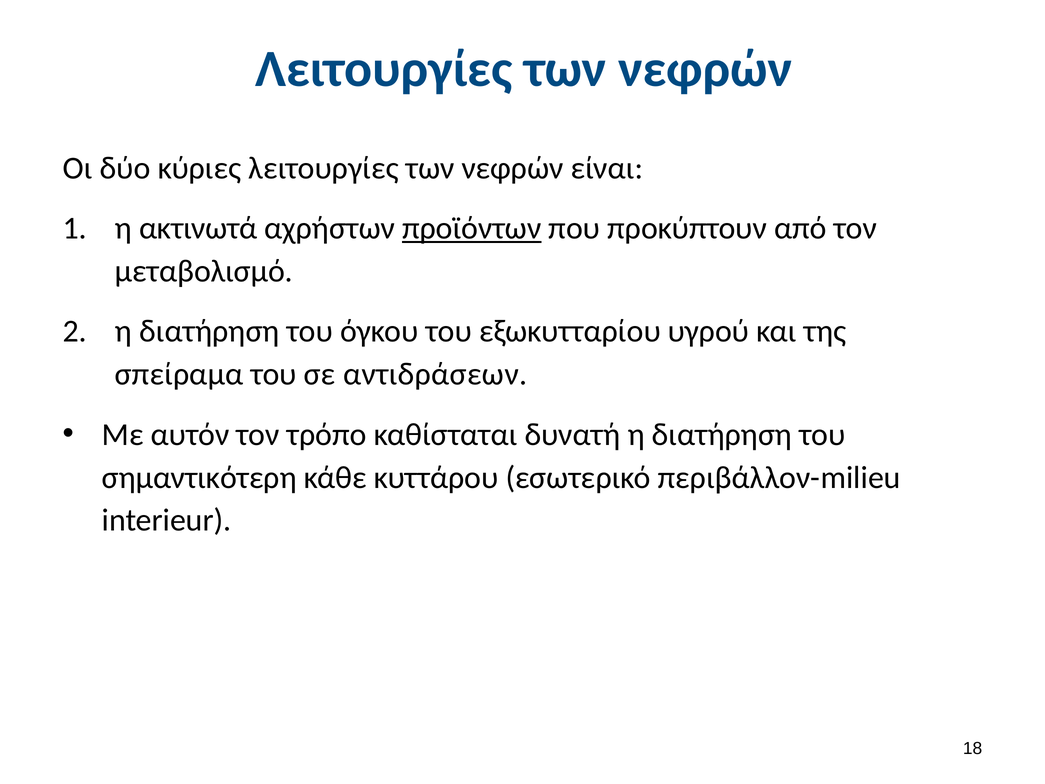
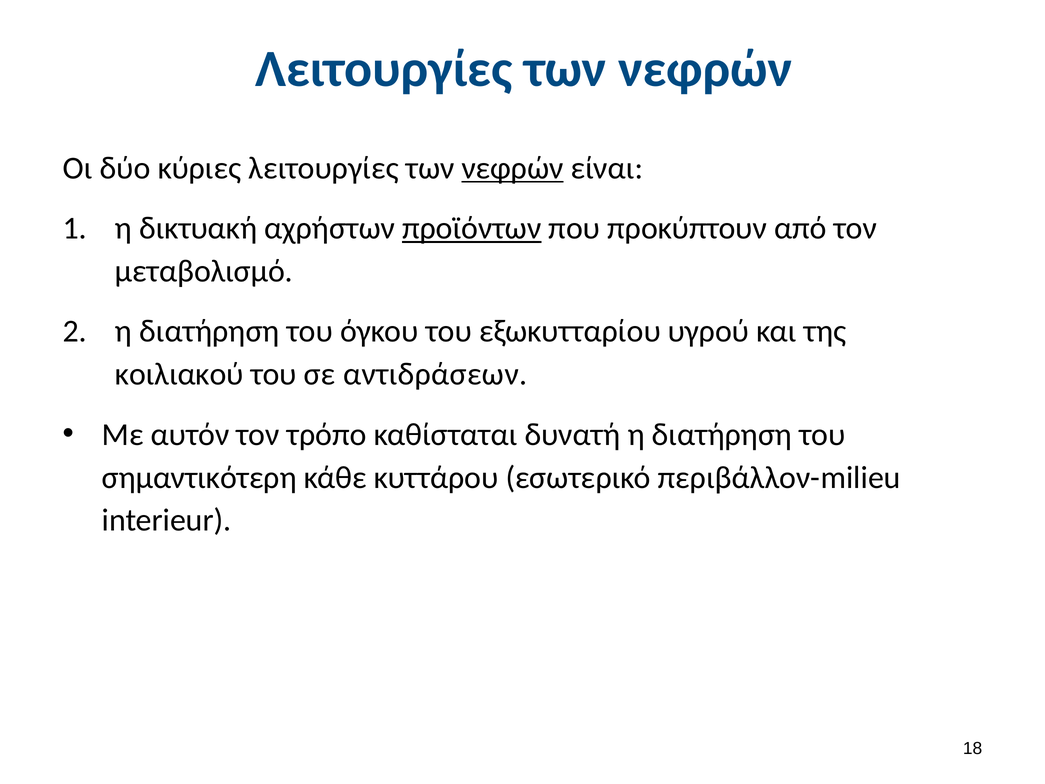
νεφρών underline: none -> present (513, 168)
ακτινωτά: ακτινωτά -> δικτυακή (198, 228)
σπείραμα: σπείραμα -> κοιλιακού (179, 374)
